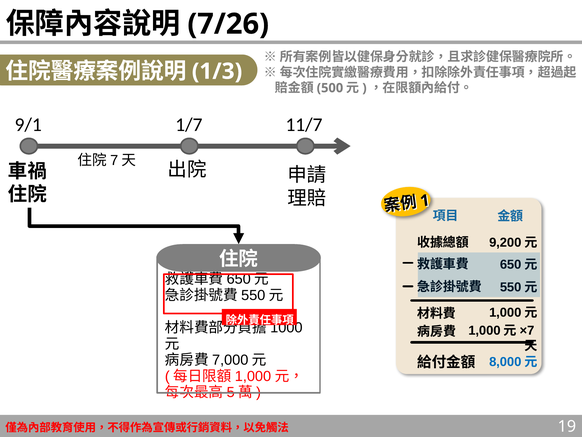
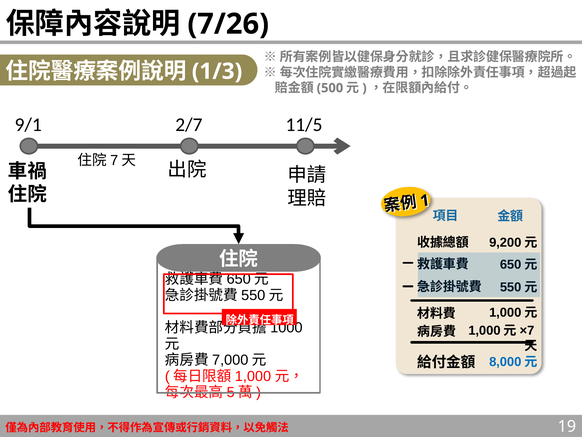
1/7: 1/7 -> 2/7 (189, 125)
11/7: 11/7 -> 11/5 (304, 125)
